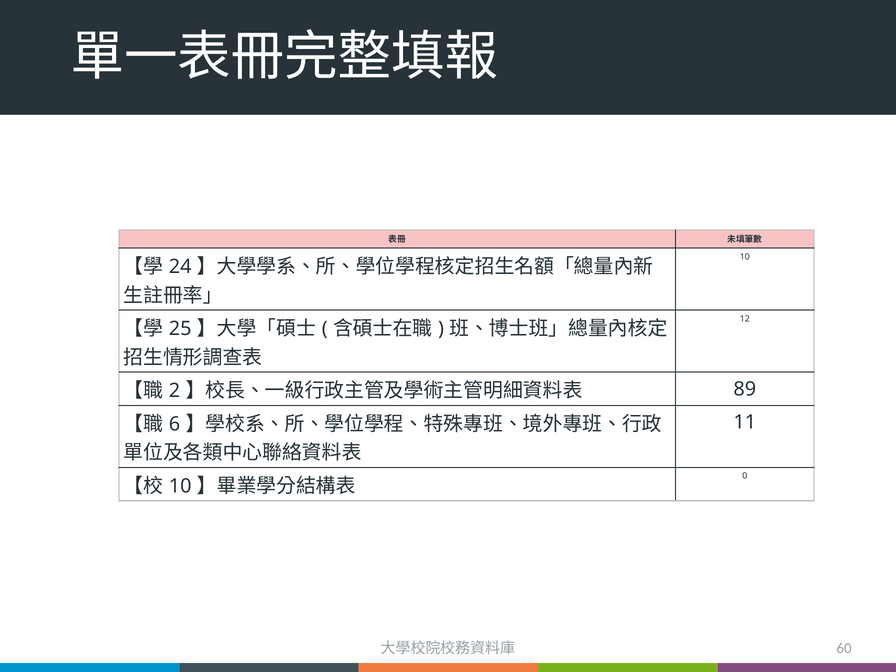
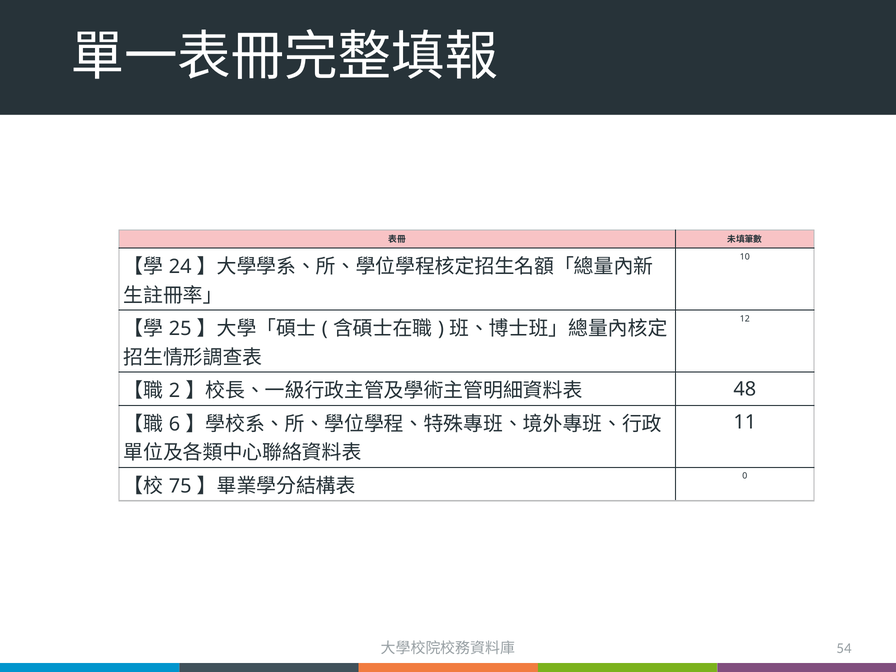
89: 89 -> 48 (745, 389)
10: 10 -> 75 (180, 486)
60: 60 -> 54 (844, 648)
